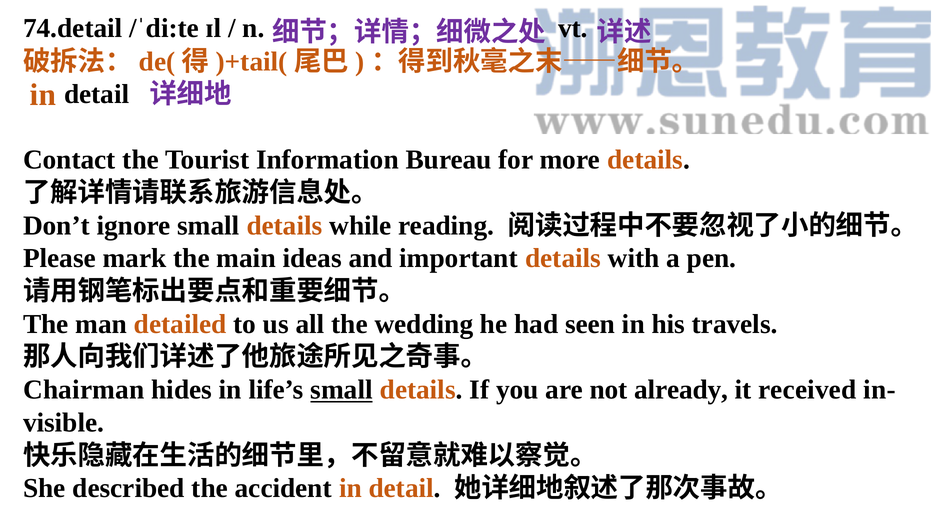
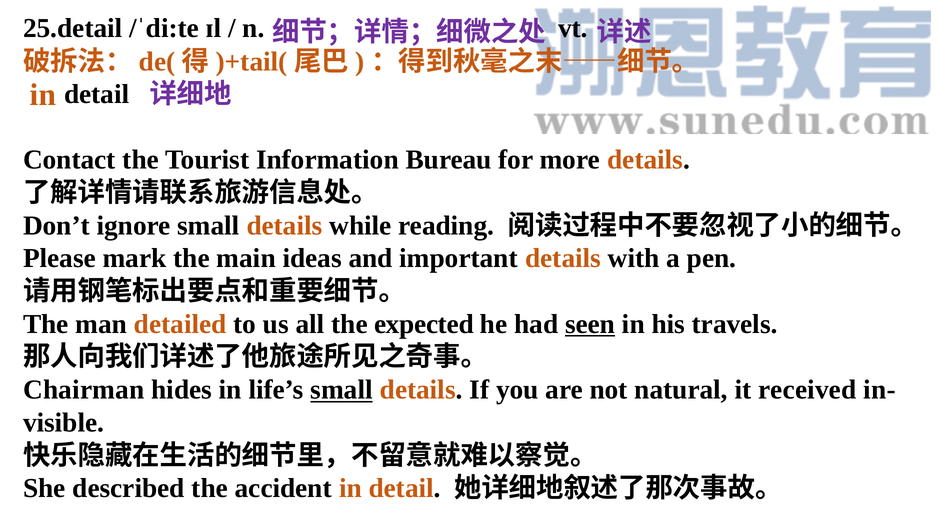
74.detail: 74.detail -> 25.detail (73, 28)
wedding: wedding -> expected (424, 324)
seen underline: none -> present (590, 324)
already: already -> natural (681, 390)
